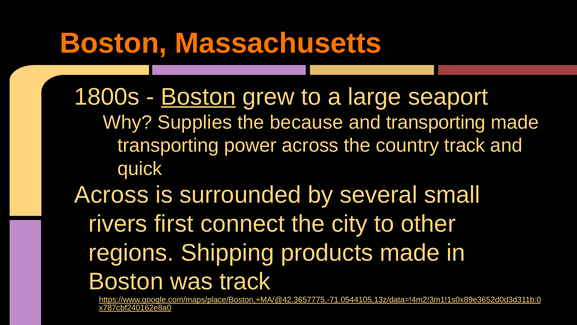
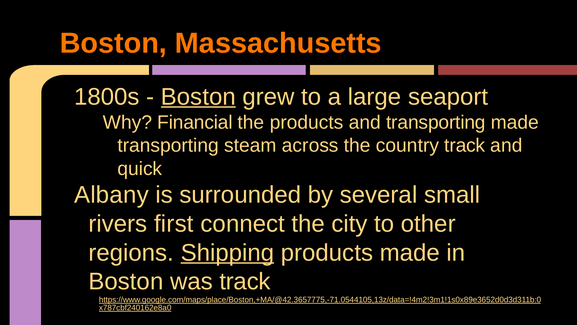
Supplies: Supplies -> Financial (195, 122)
the because: because -> products (307, 122)
power: power -> steam (250, 145)
Across: Across -> Albany (111, 195)
Shipping underline: none -> present (227, 252)
